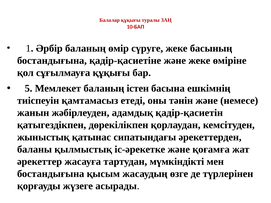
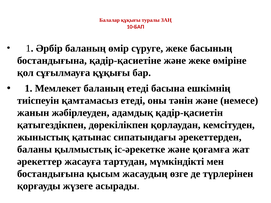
5: 5 -> 1 (29, 88)
баланың істен: істен -> етедi (138, 88)
